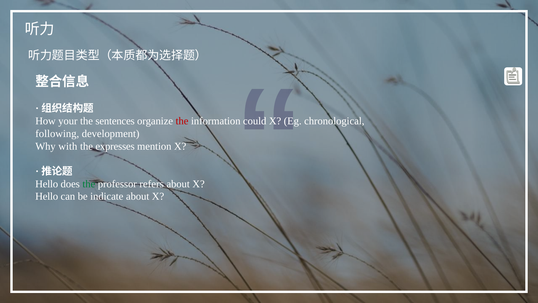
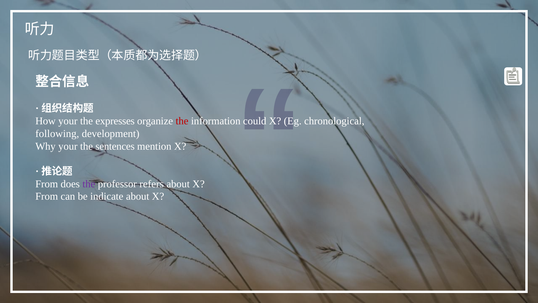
sentences: sentences -> expresses (115, 121)
Why with: with -> your (68, 146)
expresses: expresses -> sentences (115, 146)
Hello: Hello -> From (47, 184)
the colour: green -> purple (89, 184)
Hello: Hello -> From (47, 196)
